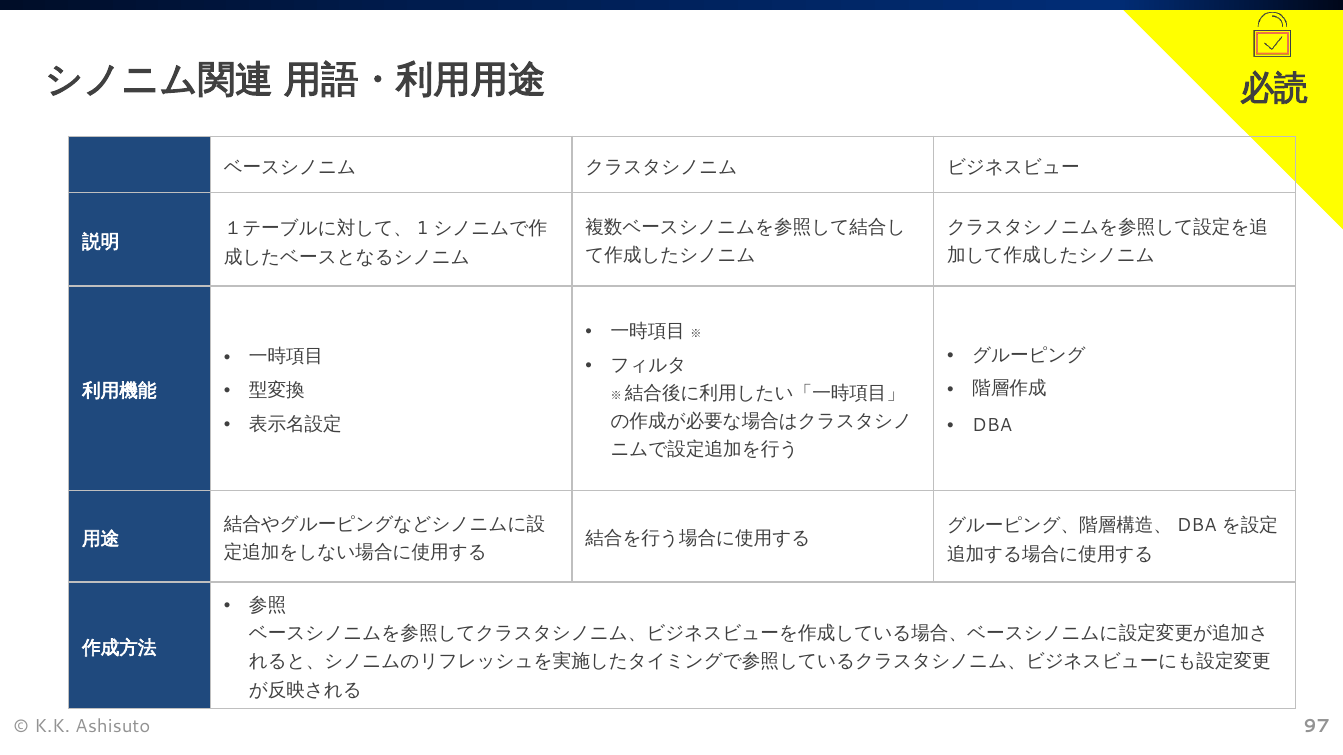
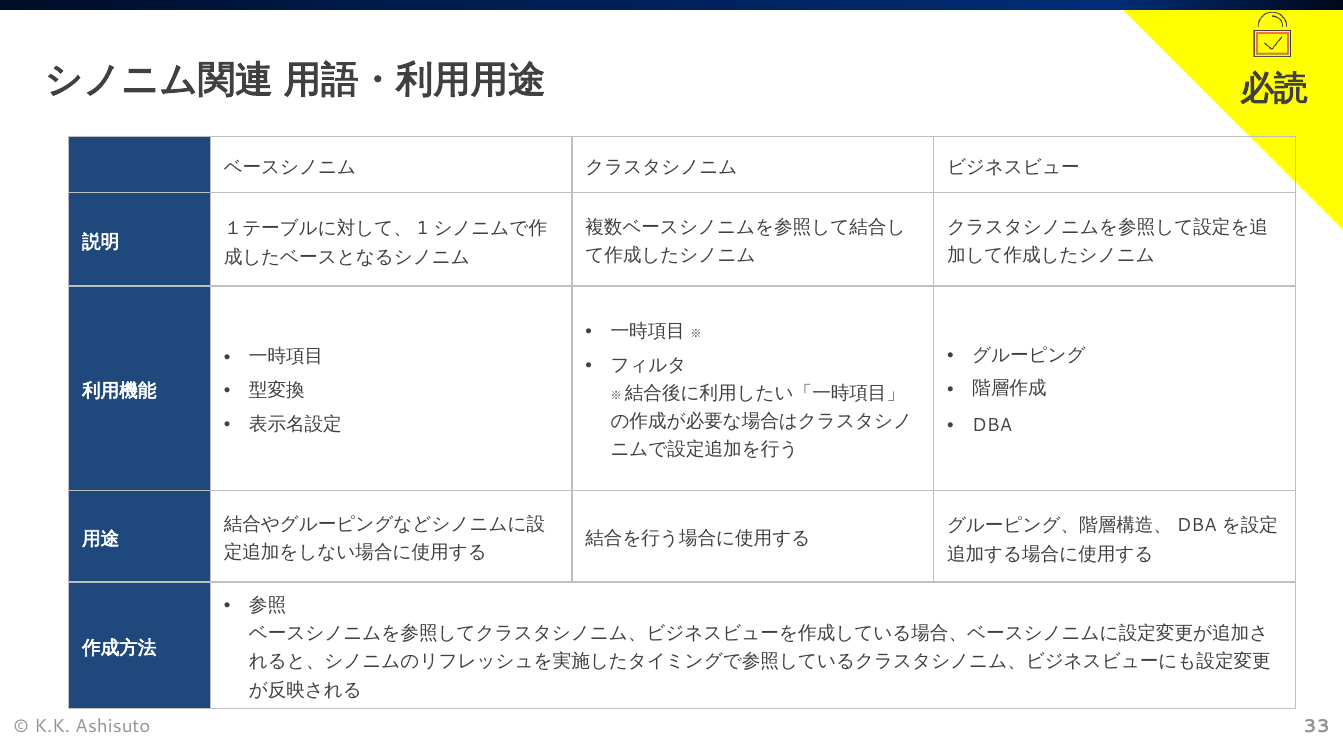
97: 97 -> 33 (1317, 727)
